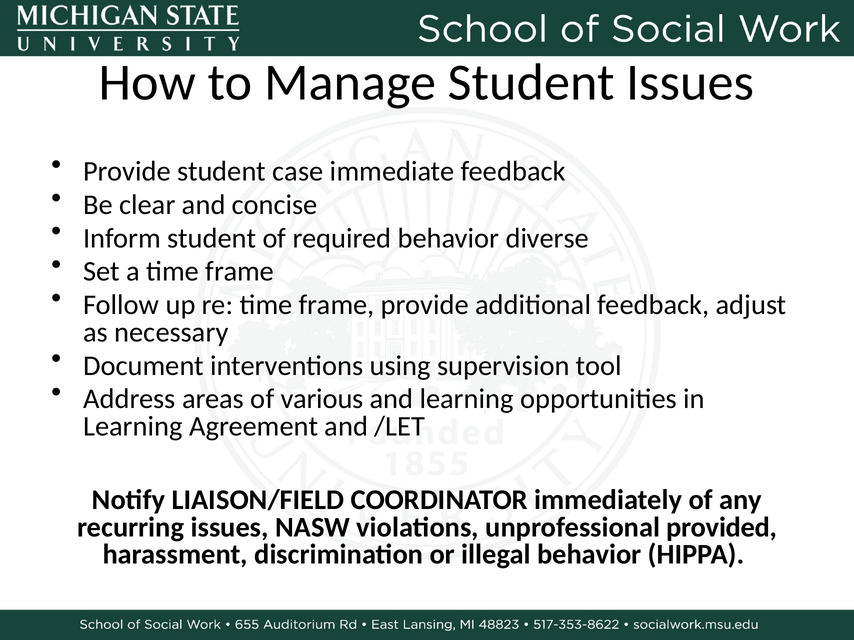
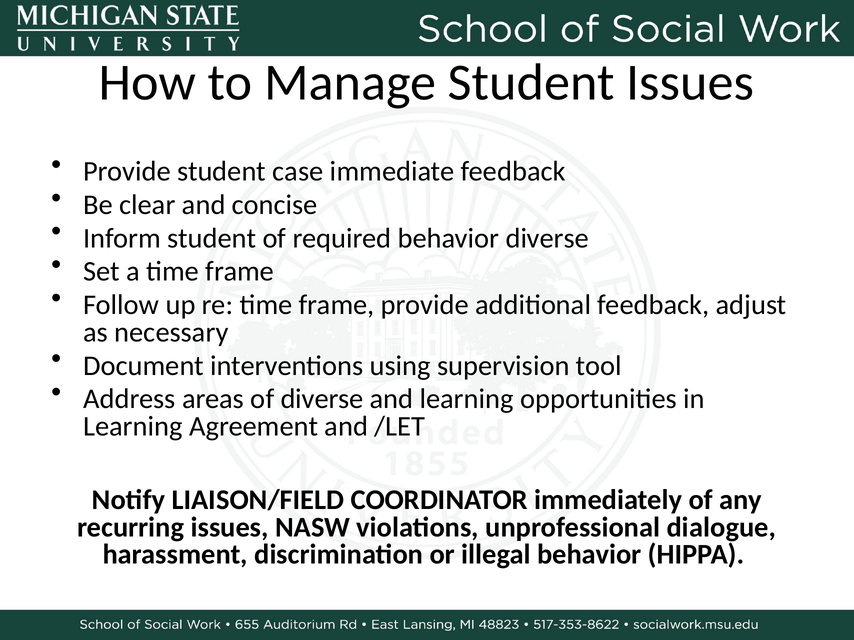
of various: various -> diverse (322, 399)
provided: provided -> dialogue (721, 528)
